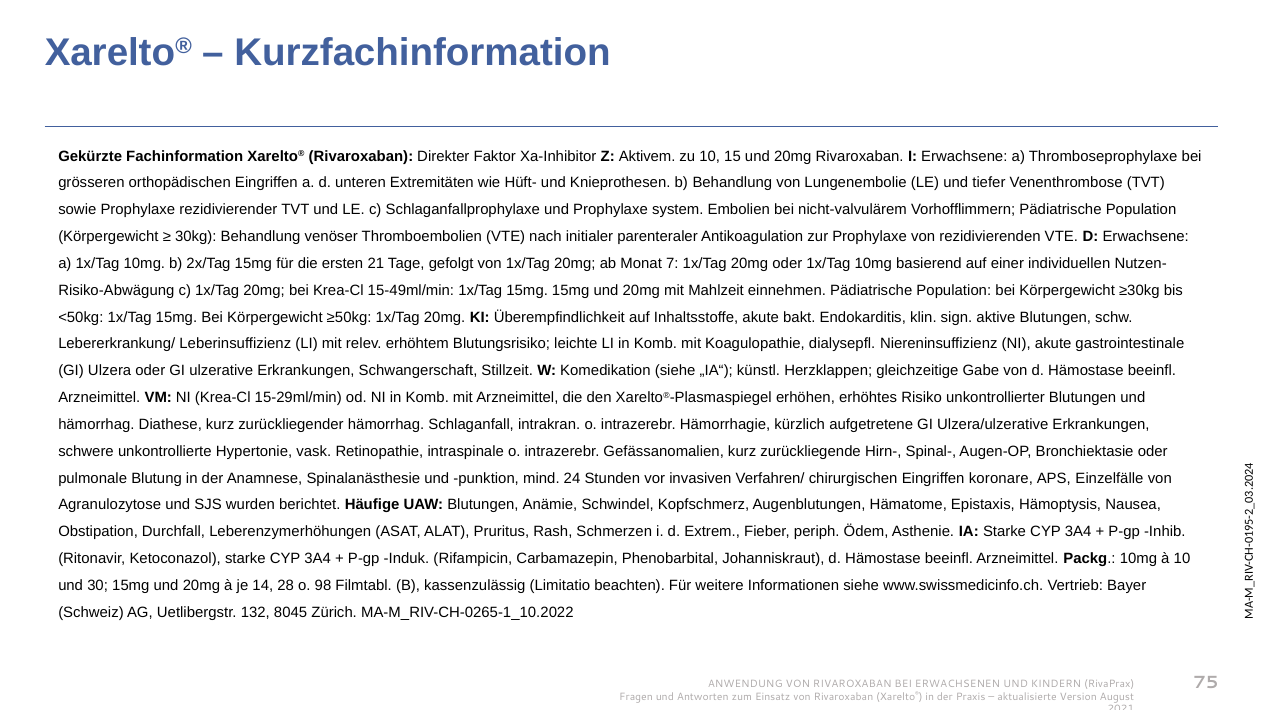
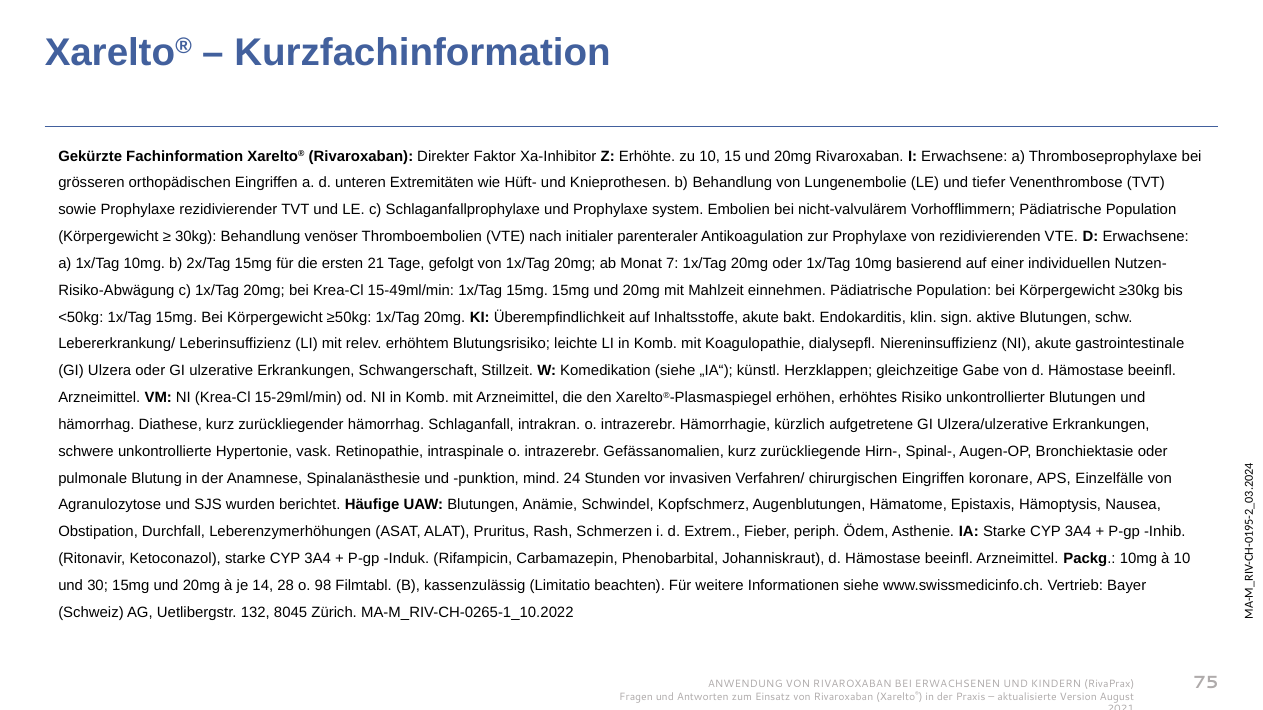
Aktivem: Aktivem -> Erhöhte (647, 156)
